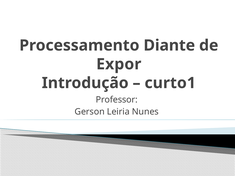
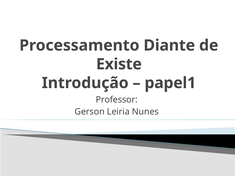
Expor: Expor -> Existe (119, 64)
curto1: curto1 -> papel1 (170, 83)
